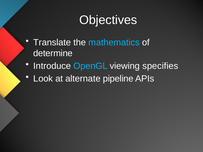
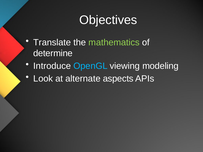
mathematics colour: light blue -> light green (114, 43)
specifies: specifies -> modeling (160, 66)
pipeline: pipeline -> aspects (118, 79)
